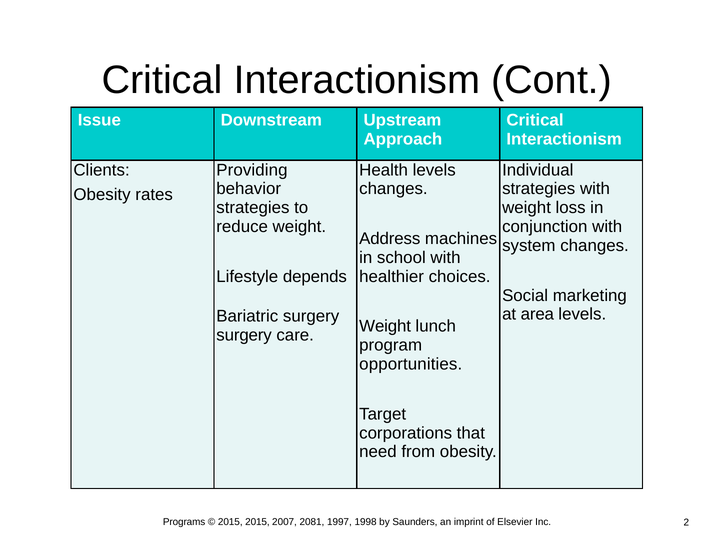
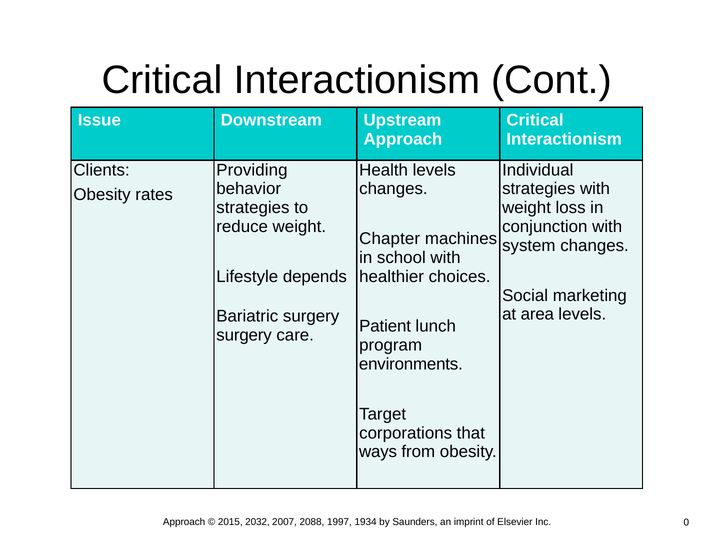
Address: Address -> Chapter (390, 238)
Weight: Weight -> Patient (385, 326)
opportunities: opportunities -> environments (411, 364)
need: need -> ways (378, 451)
Programs: Programs -> Approach (184, 521)
2015 2015: 2015 -> 2032 (257, 521)
2081: 2081 -> 2088 (312, 521)
1998: 1998 -> 1934 (366, 521)
2: 2 -> 0 (686, 522)
